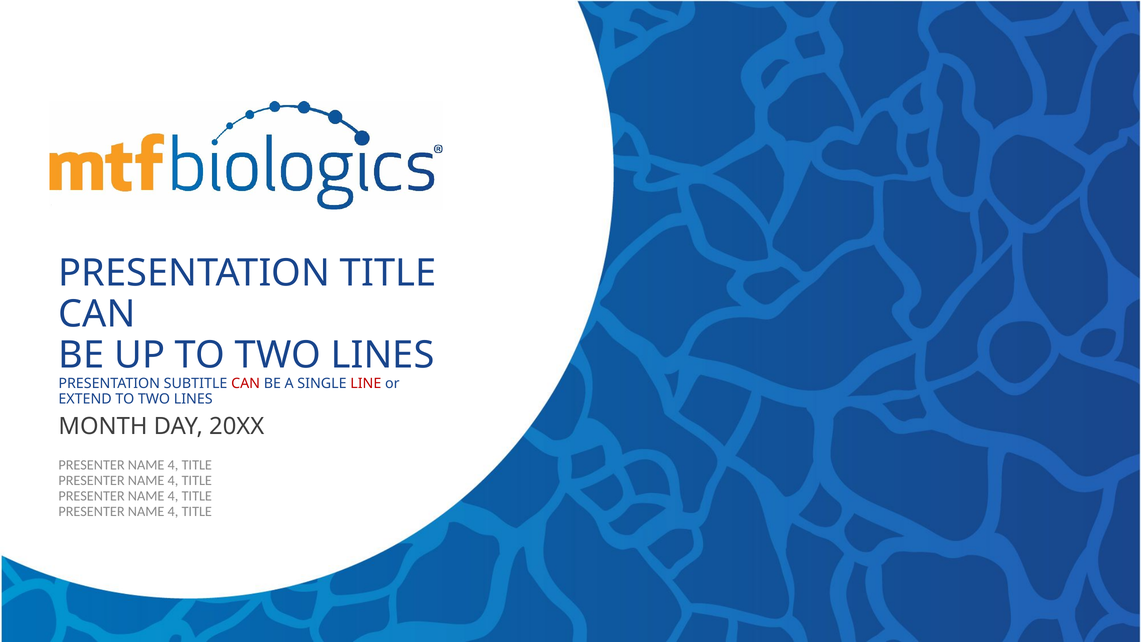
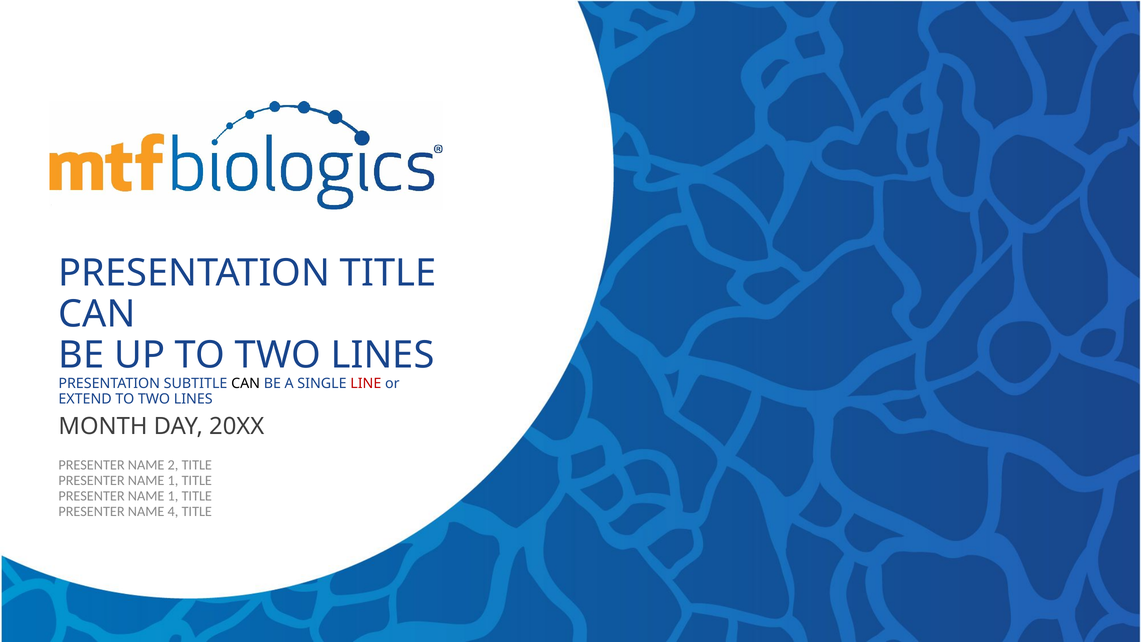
CAN colour: red -> black (246, 384)
4: 4 -> 2 (173, 465)
4: 4 -> 1 (173, 481)
4: 4 -> 1 (173, 496)
